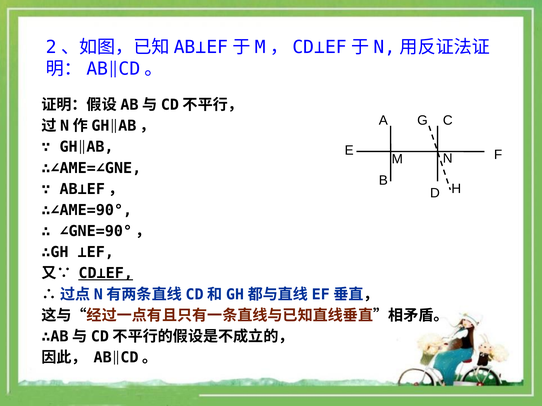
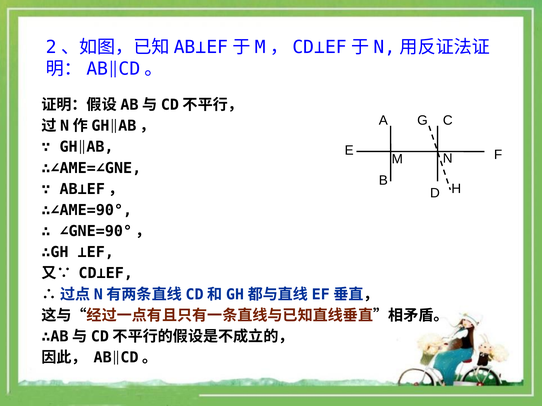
CD⊥EF underline: present -> none (106, 274)
